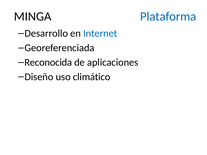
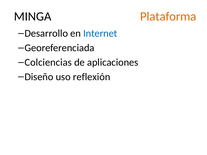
Plataforma colour: blue -> orange (168, 16)
Reconocida: Reconocida -> Colciencias (48, 62)
climático: climático -> reflexión (92, 77)
